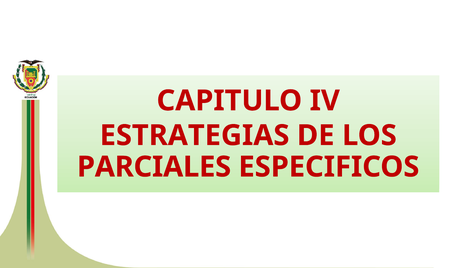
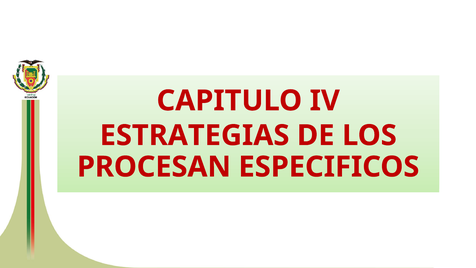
PARCIALES: PARCIALES -> PROCESAN (154, 167)
